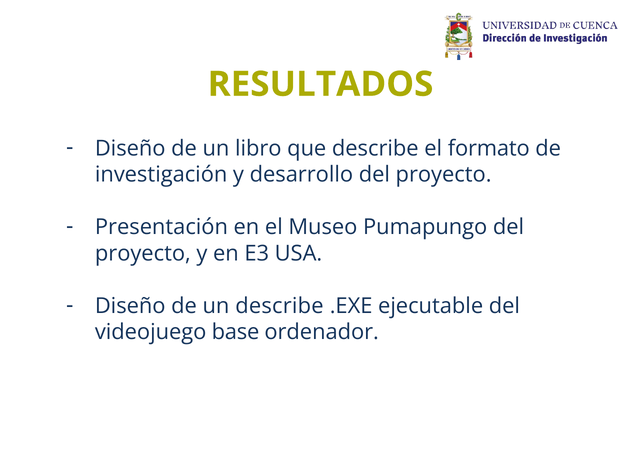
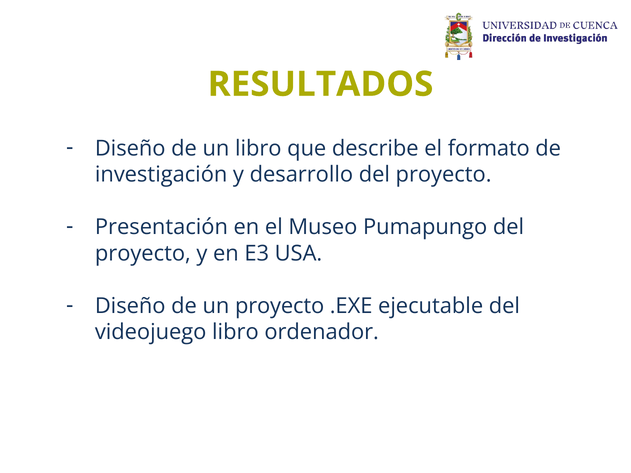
un describe: describe -> proyecto (280, 306)
videojuego base: base -> libro (235, 332)
